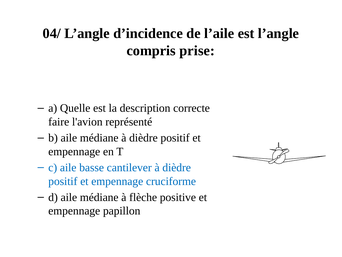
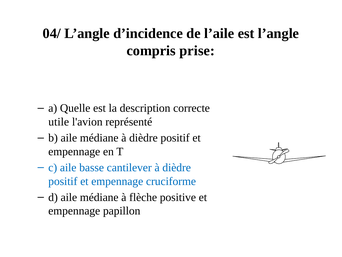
faire: faire -> utile (59, 122)
